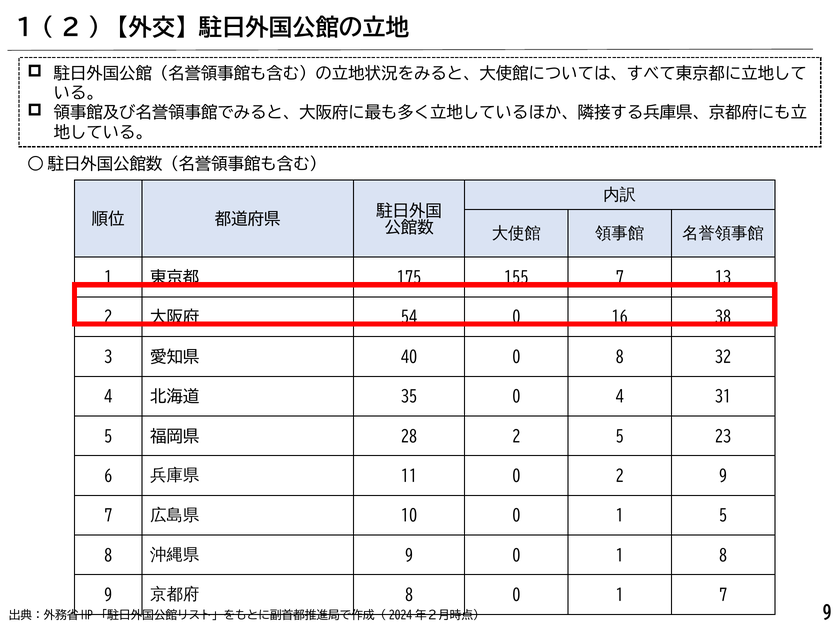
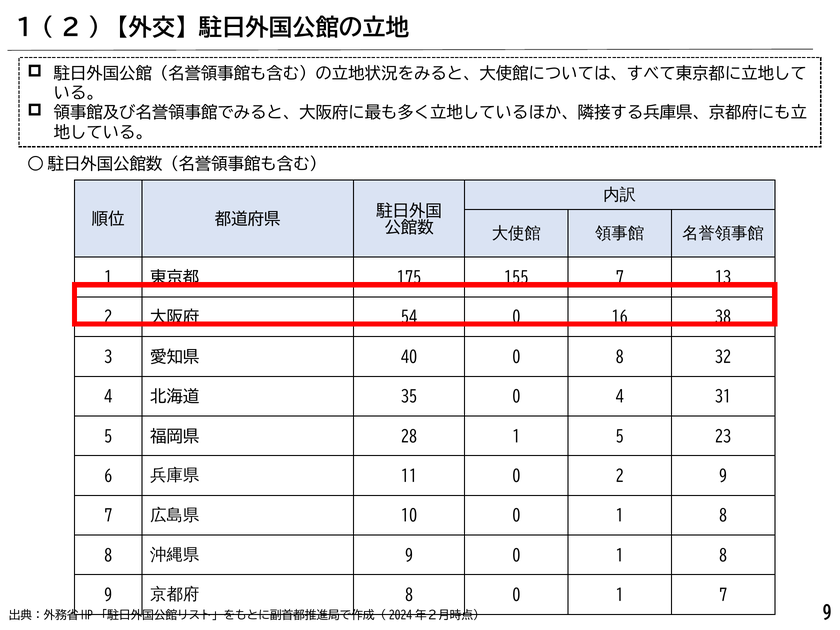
28 2: 2 -> 1 (516, 437)
10 0 1 5: 5 -> 8 (723, 516)
